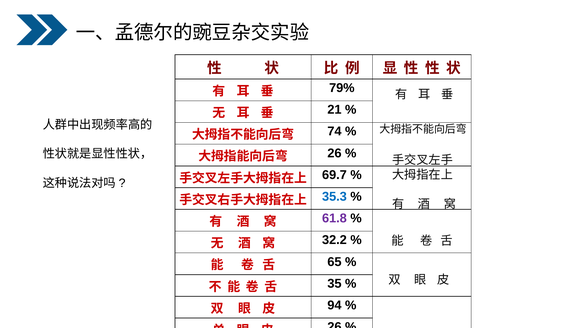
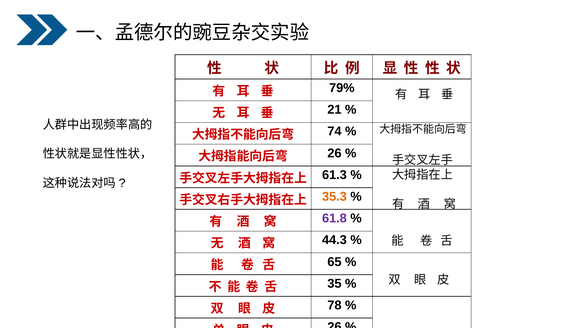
69.7: 69.7 -> 61.3 (334, 175)
35.3 colour: blue -> orange (334, 197)
32.2: 32.2 -> 44.3 (334, 240)
94: 94 -> 78 (334, 305)
